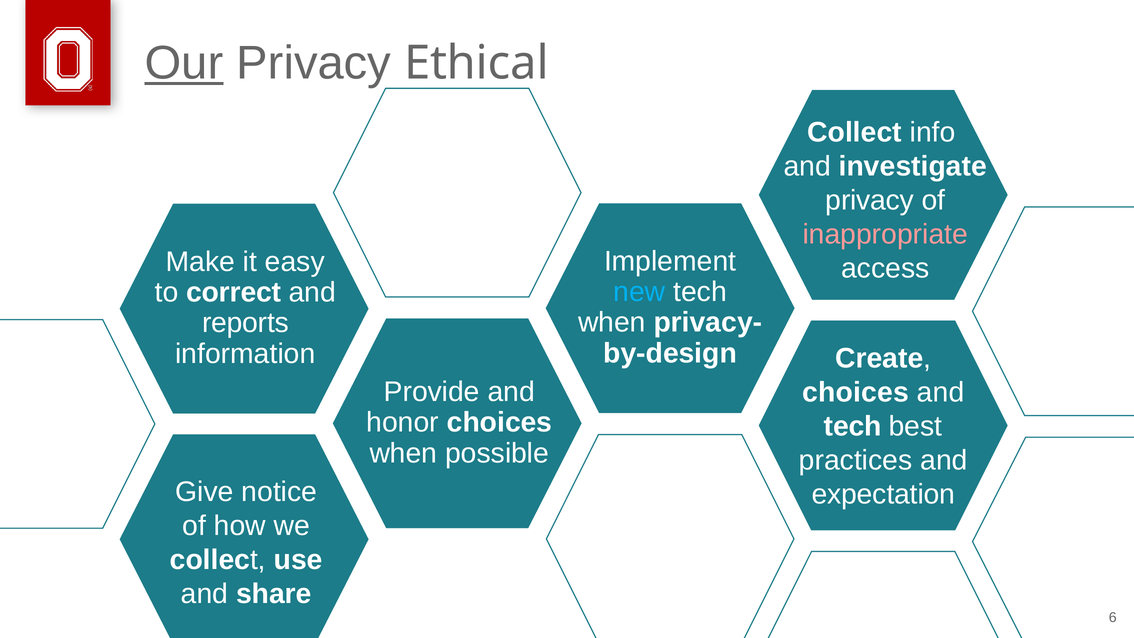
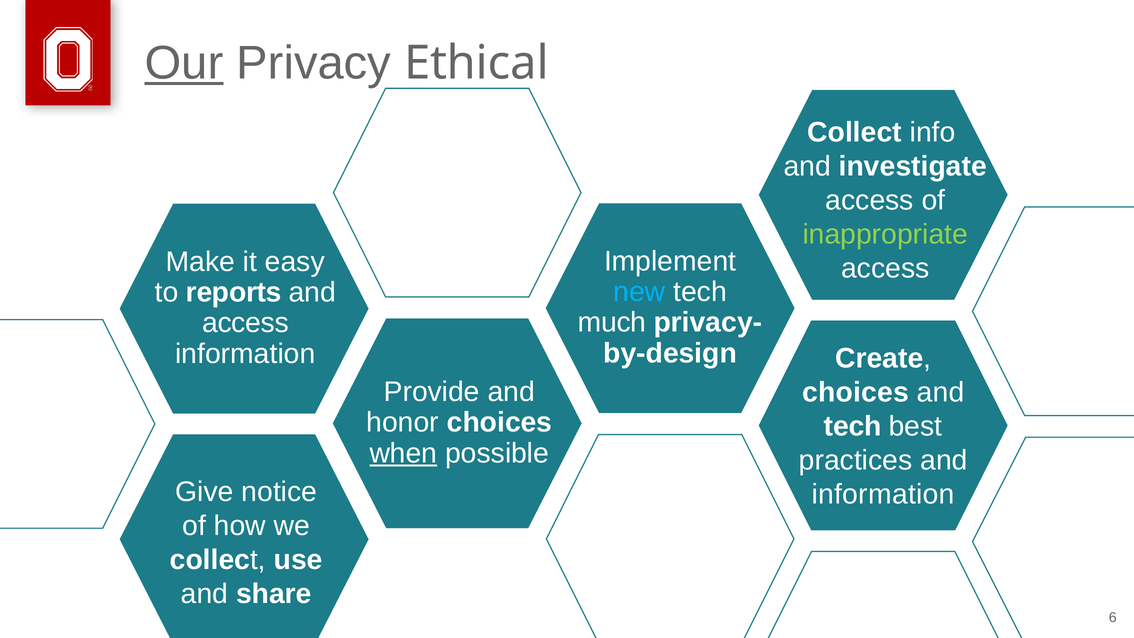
privacy: privacy -> access (870, 200)
inappropriate colour: pink -> light green (885, 234)
correct: correct -> reports (234, 292)
when: when -> much (612, 323)
reports: reports -> access (245, 323)
when underline: none -> present (403, 453)
expectation: expectation -> information (883, 495)
